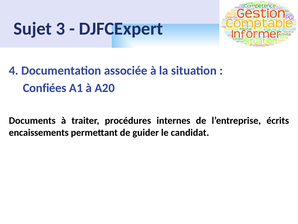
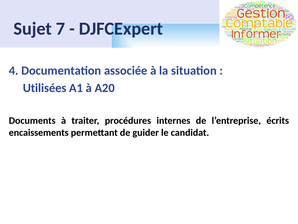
3: 3 -> 7 (61, 29)
Confiées: Confiées -> Utilisées (45, 88)
